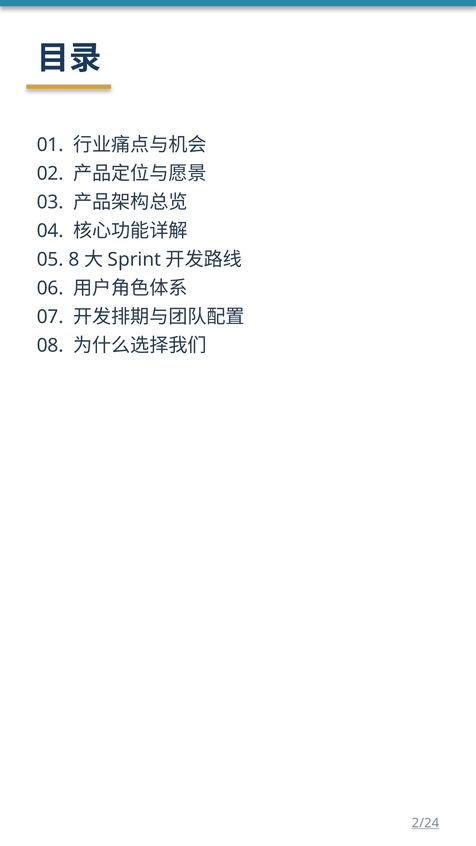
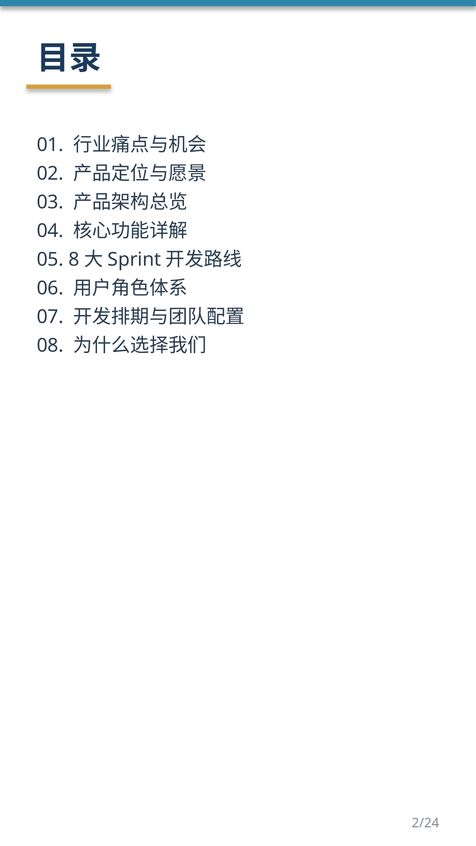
2/24 underline: present -> none (425, 823)
